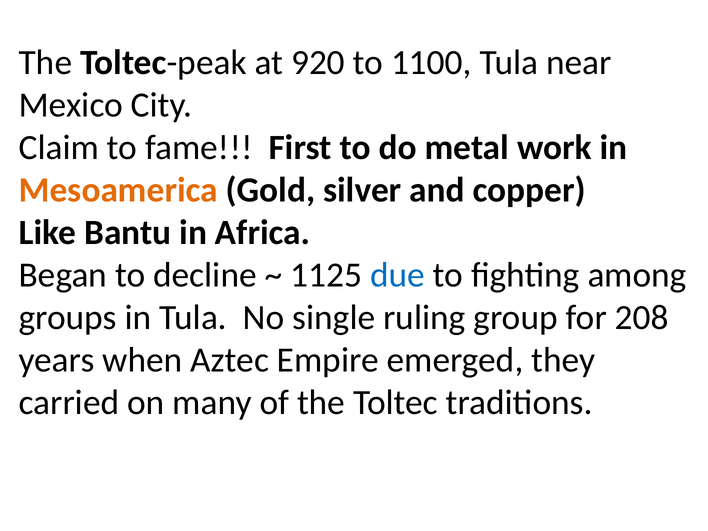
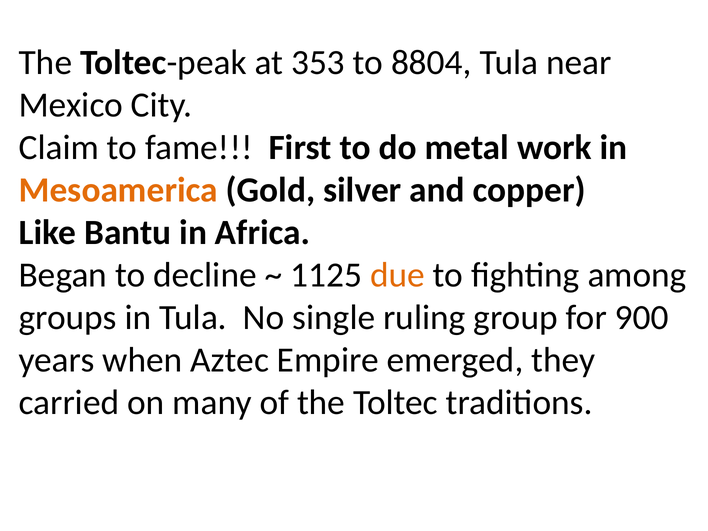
920: 920 -> 353 (318, 63)
1100: 1100 -> 8804 (431, 63)
due colour: blue -> orange (397, 275)
208: 208 -> 900 (642, 317)
